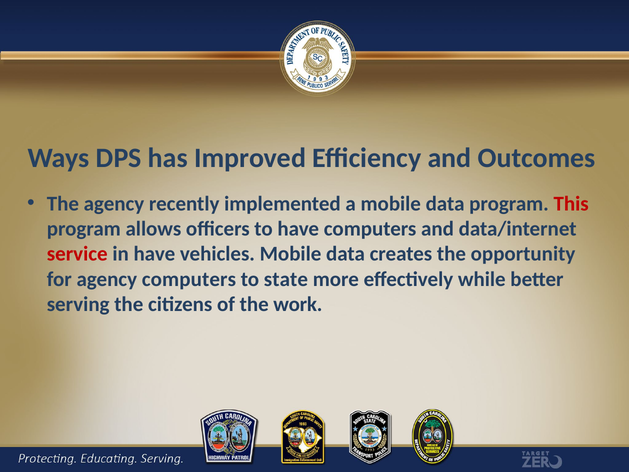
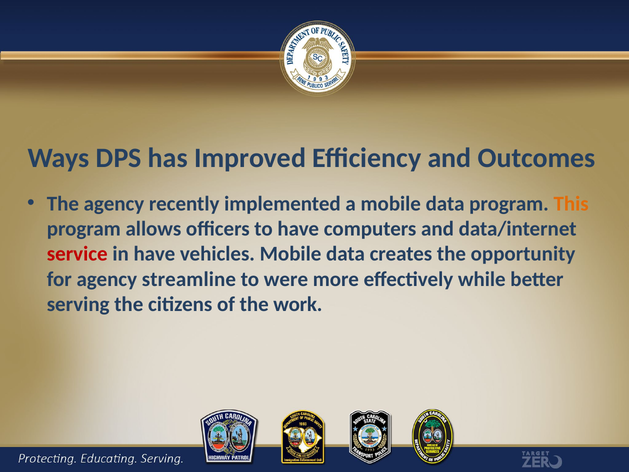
This colour: red -> orange (571, 203)
agency computers: computers -> streamline (189, 279)
state: state -> were (286, 279)
